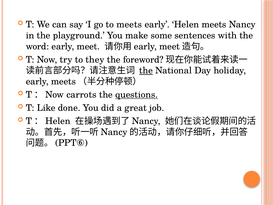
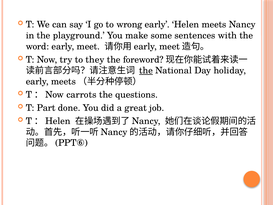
to meets: meets -> wrong (129, 25)
questions underline: present -> none (136, 95)
Like: Like -> Part (46, 108)
